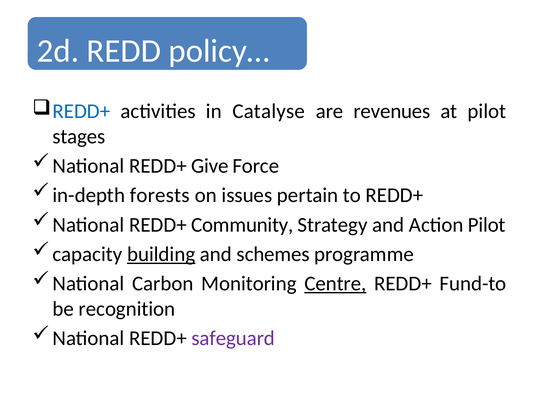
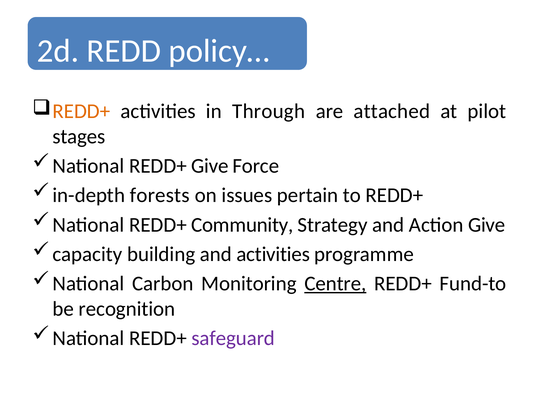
REDD+ colour: blue -> orange (81, 111)
Catalyse: Catalyse -> Through (269, 111)
revenues: revenues -> attached (392, 111)
Action Pilot: Pilot -> Give (487, 224)
building underline: present -> none (161, 254)
and schemes: schemes -> activities (273, 254)
